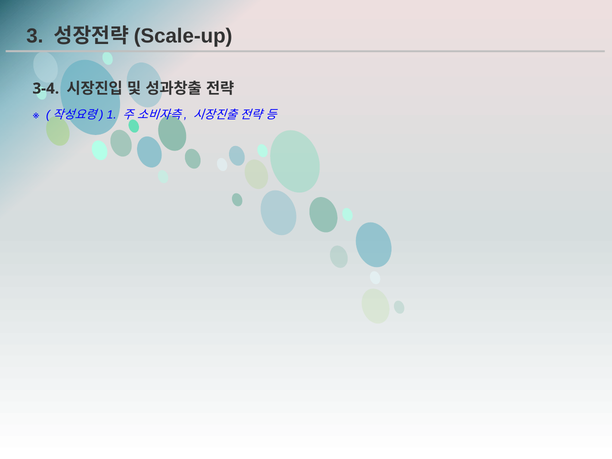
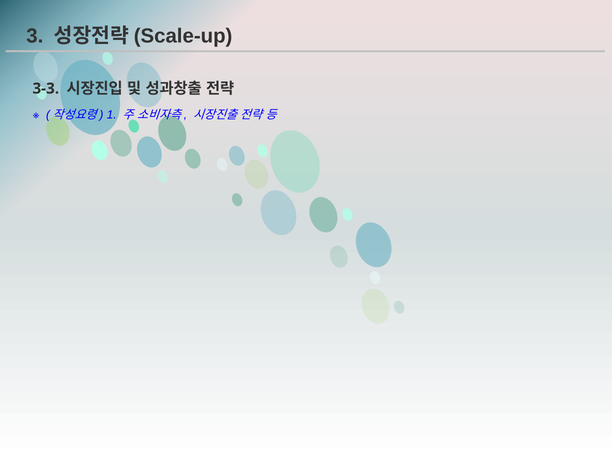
3-4: 3-4 -> 3-3 (46, 89)
